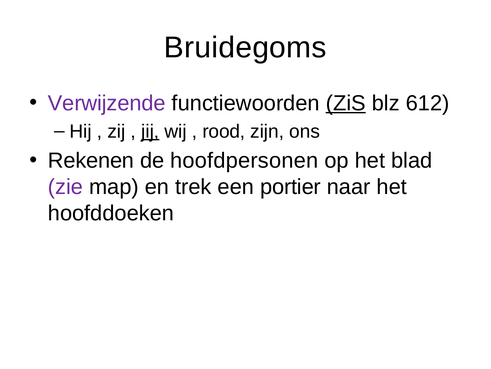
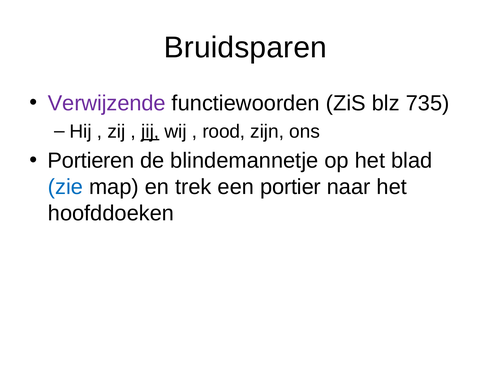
Bruidegoms: Bruidegoms -> Bruidsparen (245, 48)
ZiS underline: present -> none (346, 103)
612: 612 -> 735 (428, 103)
Rekenen: Rekenen -> Portieren (91, 160)
hoofdpersonen: hoofdpersonen -> blindemannetje (244, 160)
zie colour: purple -> blue (65, 187)
